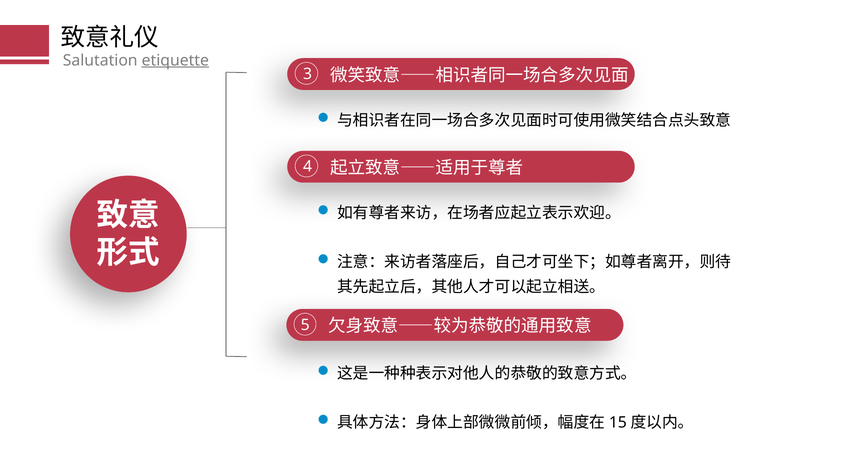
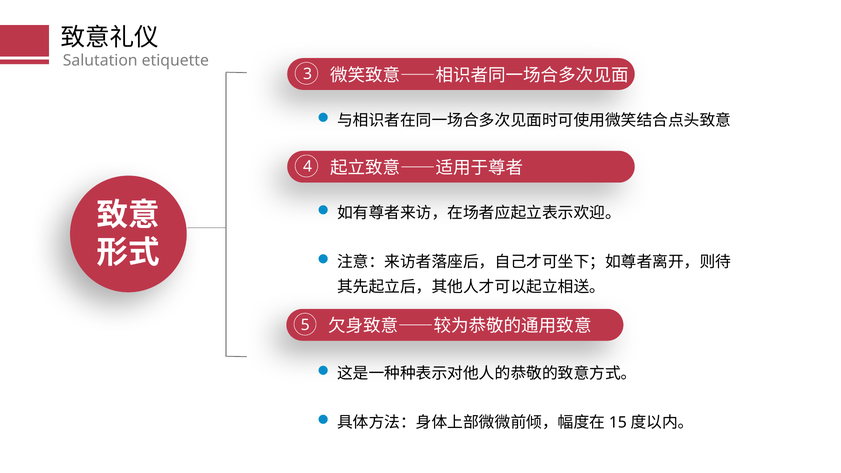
etiquette underline: present -> none (175, 60)
